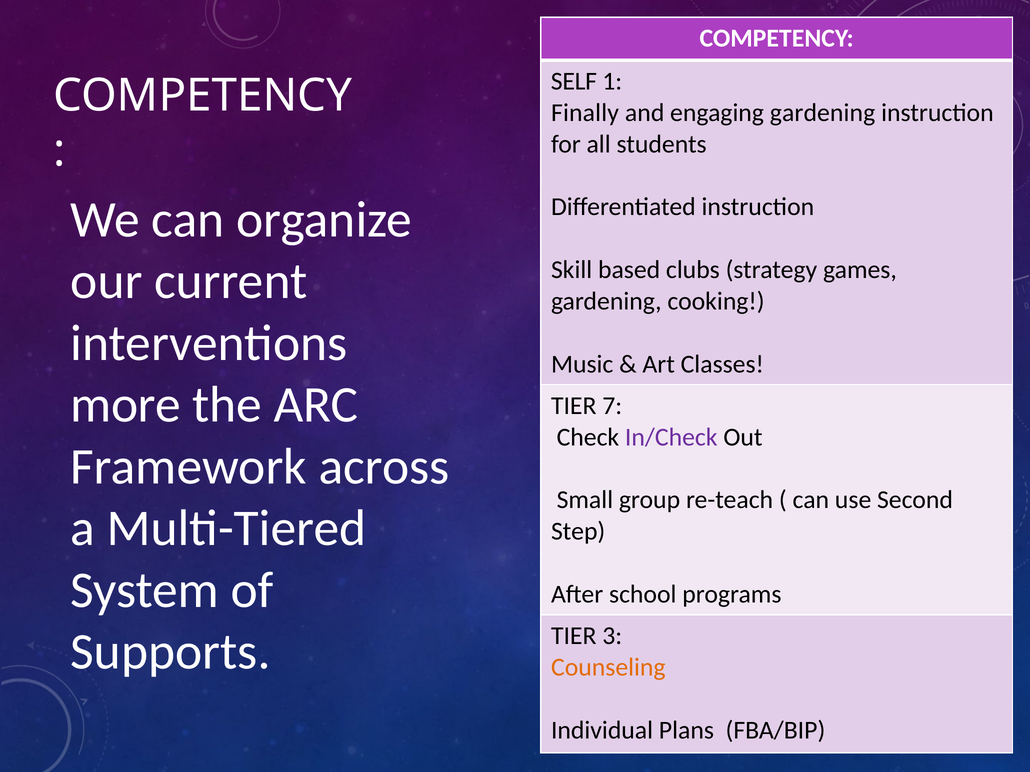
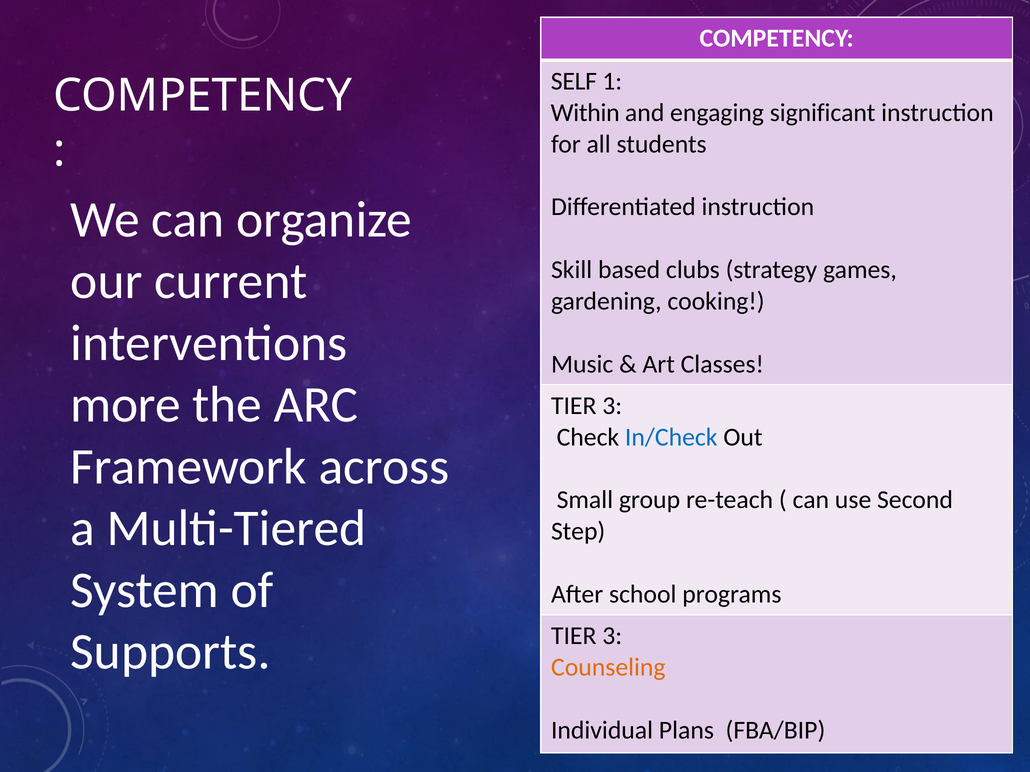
Finally: Finally -> Within (585, 113)
engaging gardening: gardening -> significant (823, 113)
7: 7 -> 3 (612, 406)
In/Check colour: purple -> blue (671, 437)
